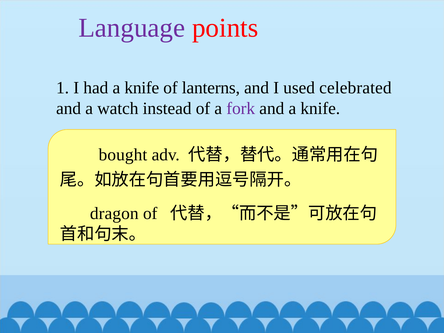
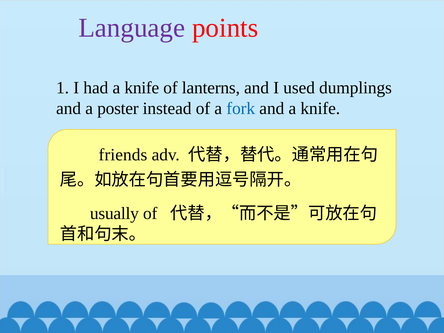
celebrated: celebrated -> dumplings (356, 88)
watch: watch -> poster (118, 108)
fork colour: purple -> blue (241, 108)
bought: bought -> friends (123, 155)
dragon: dragon -> usually (114, 214)
